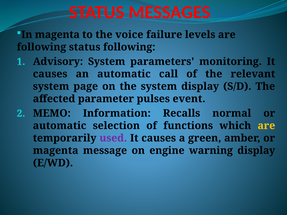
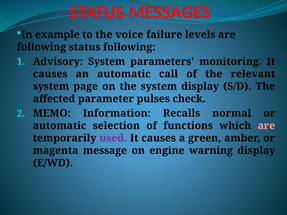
In magenta: magenta -> example (57, 35)
event: event -> check (189, 99)
are colour: yellow -> pink (266, 126)
